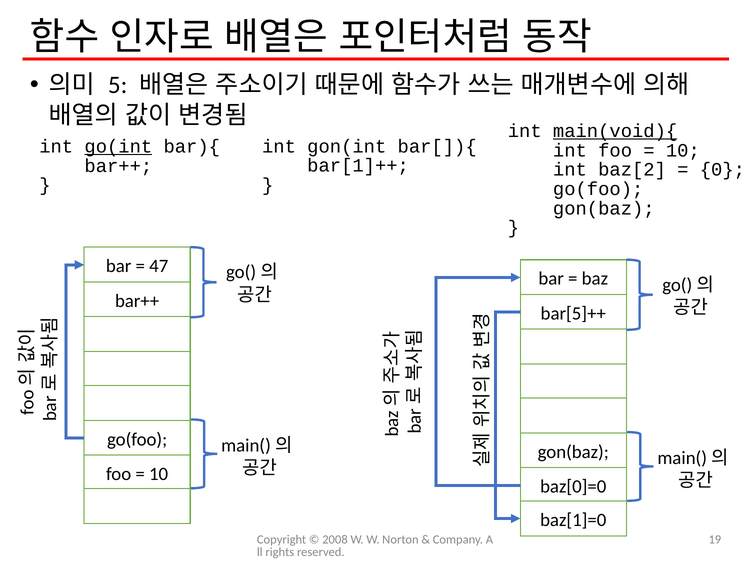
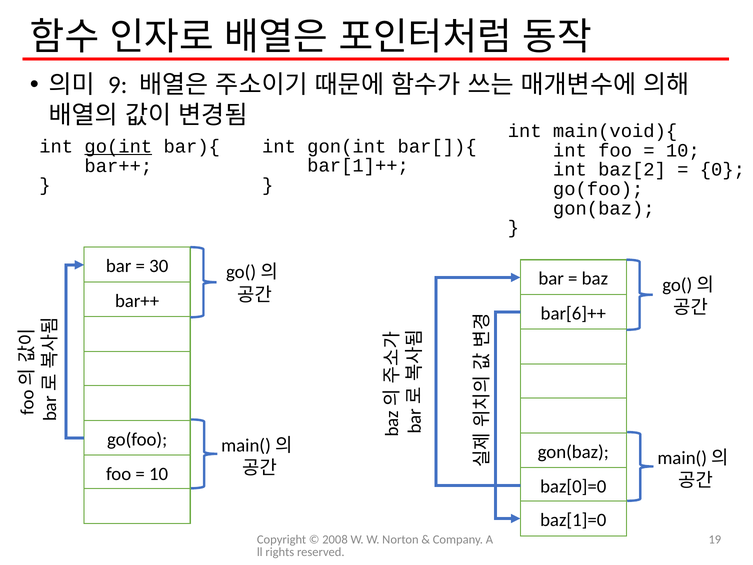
5: 5 -> 9 (118, 85)
main(void){ underline: present -> none (615, 131)
47: 47 -> 30 (159, 266)
bar[5]++: bar[5]++ -> bar[6]++ (573, 313)
